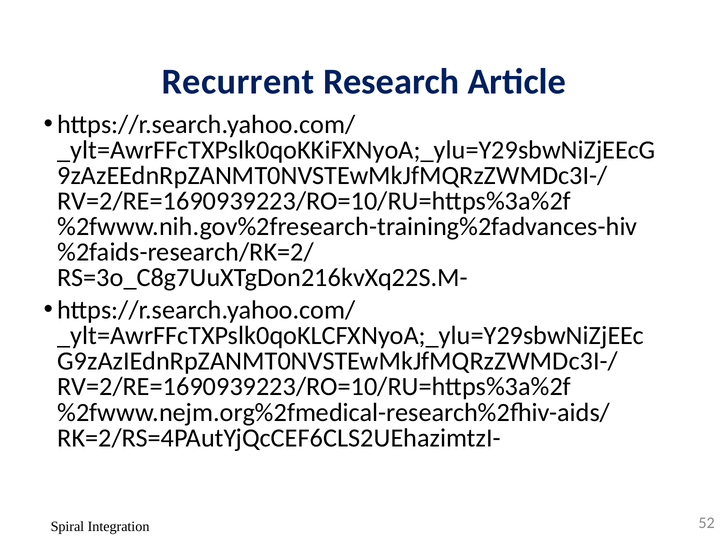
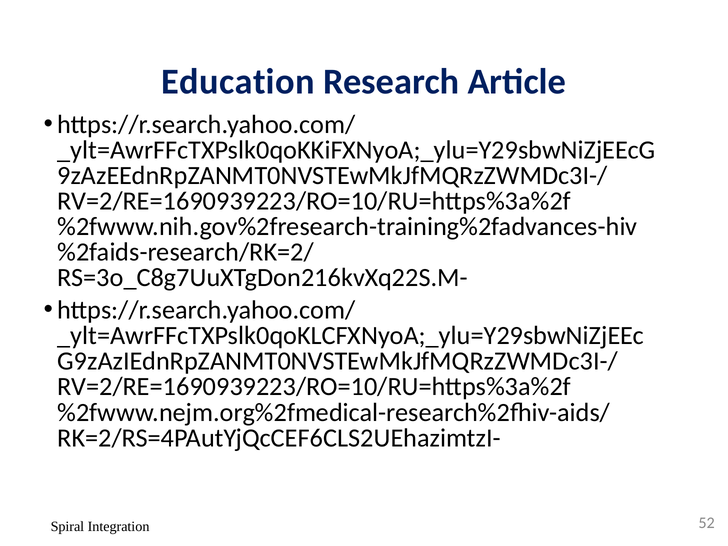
Recurrent: Recurrent -> Education (238, 82)
